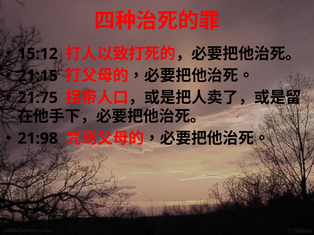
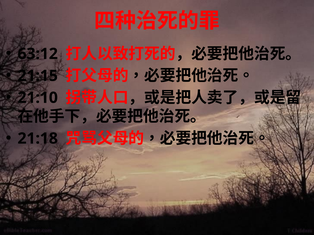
15:12: 15:12 -> 63:12 (38, 54)
21:75: 21:75 -> 21:10 (38, 98)
21:98: 21:98 -> 21:18 (38, 139)
